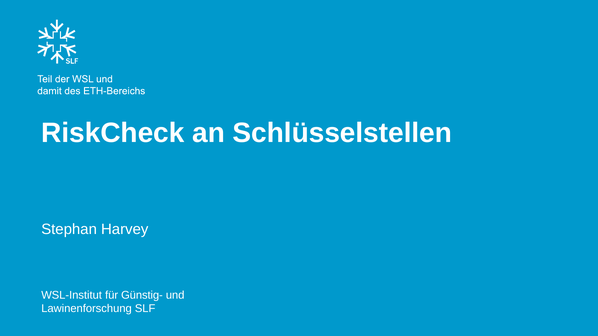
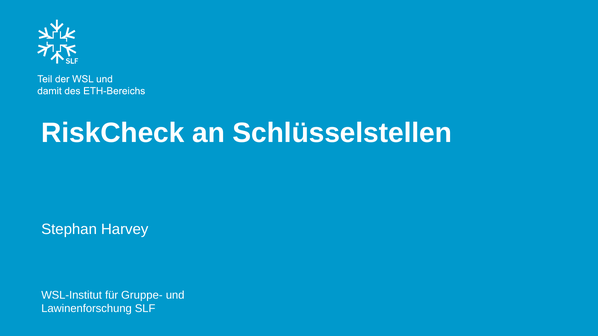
Günstig-: Günstig- -> Gruppe- (142, 295)
